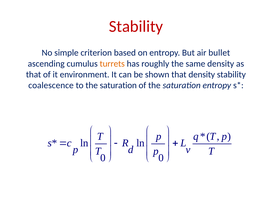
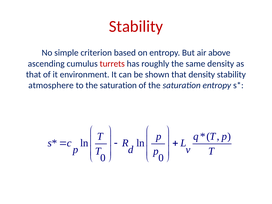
bullet: bullet -> above (219, 53)
turrets colour: orange -> red (112, 64)
coalescence: coalescence -> atmosphere (51, 85)
